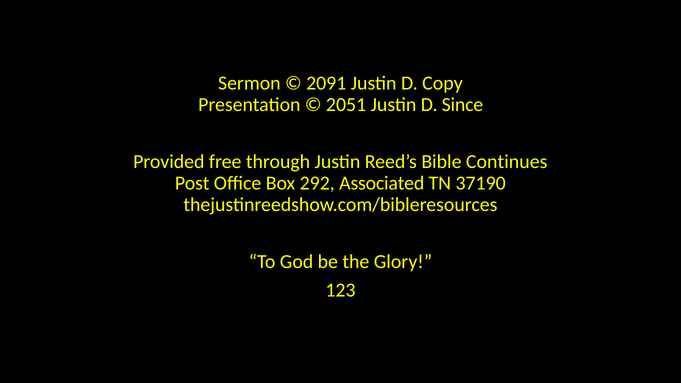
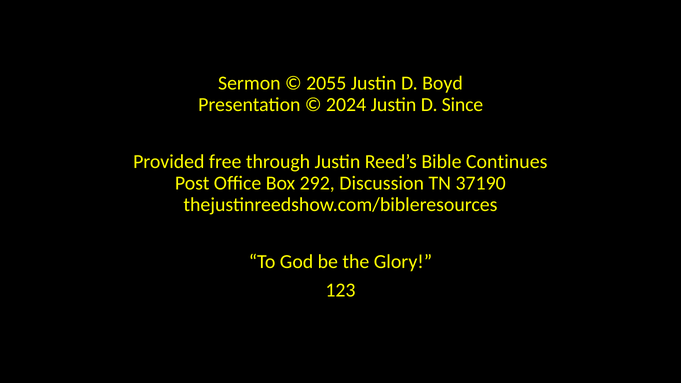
2091: 2091 -> 2055 (326, 83)
Copy: Copy -> Boyd (442, 83)
2051: 2051 -> 2024 (346, 105)
Associated: Associated -> Discussion (382, 183)
